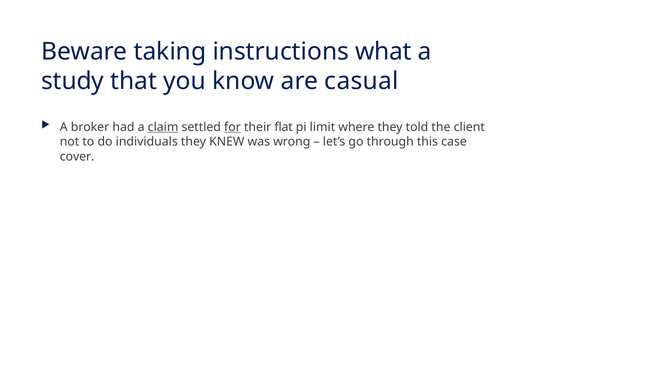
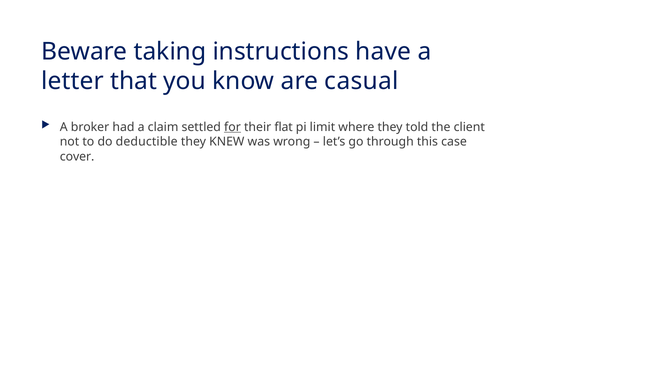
what: what -> have (383, 52)
study: study -> letter (73, 81)
claim underline: present -> none (163, 127)
individuals: individuals -> deductible (147, 142)
